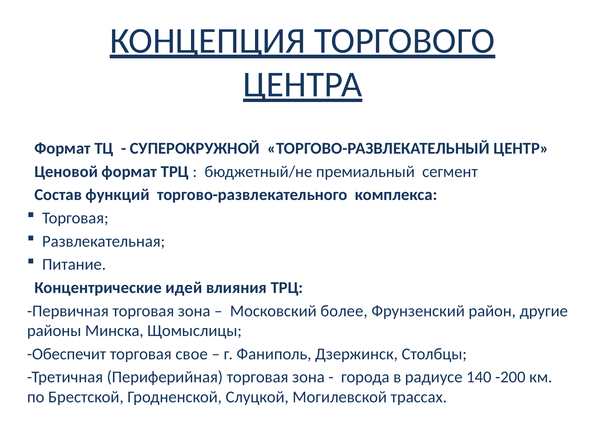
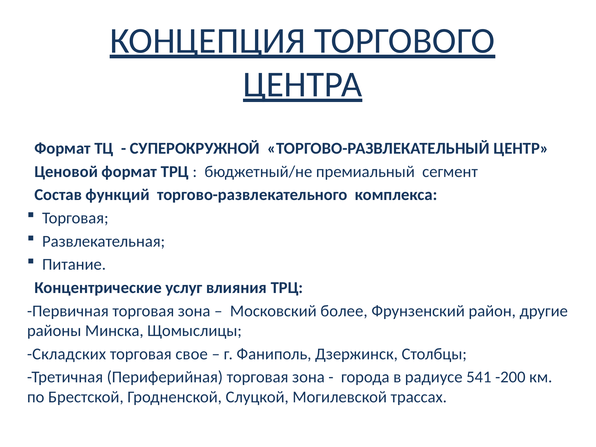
идей: идей -> услуг (184, 288)
Обеспечит: Обеспечит -> Складских (67, 354)
140: 140 -> 541 (479, 377)
